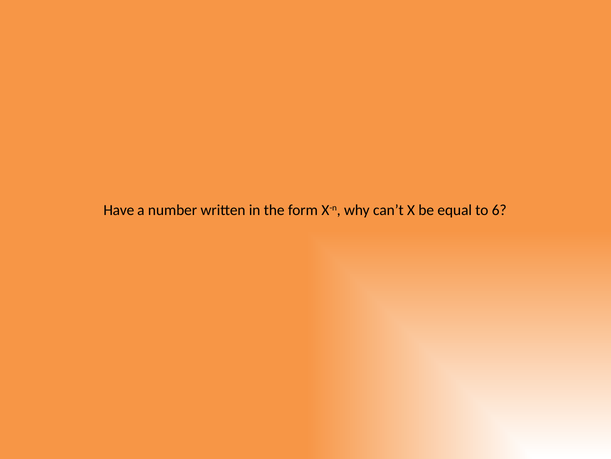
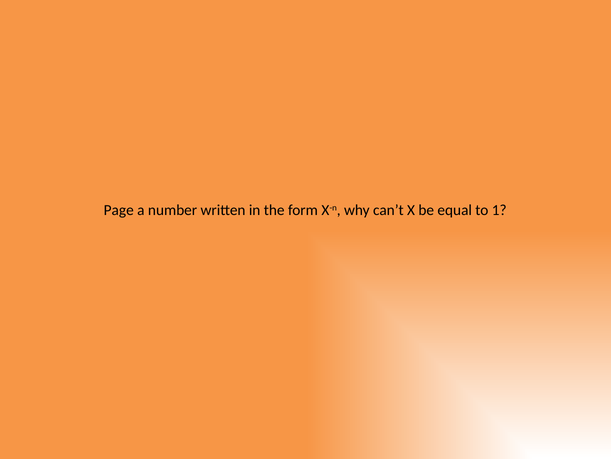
Have: Have -> Page (119, 210)
6: 6 -> 1 (499, 210)
